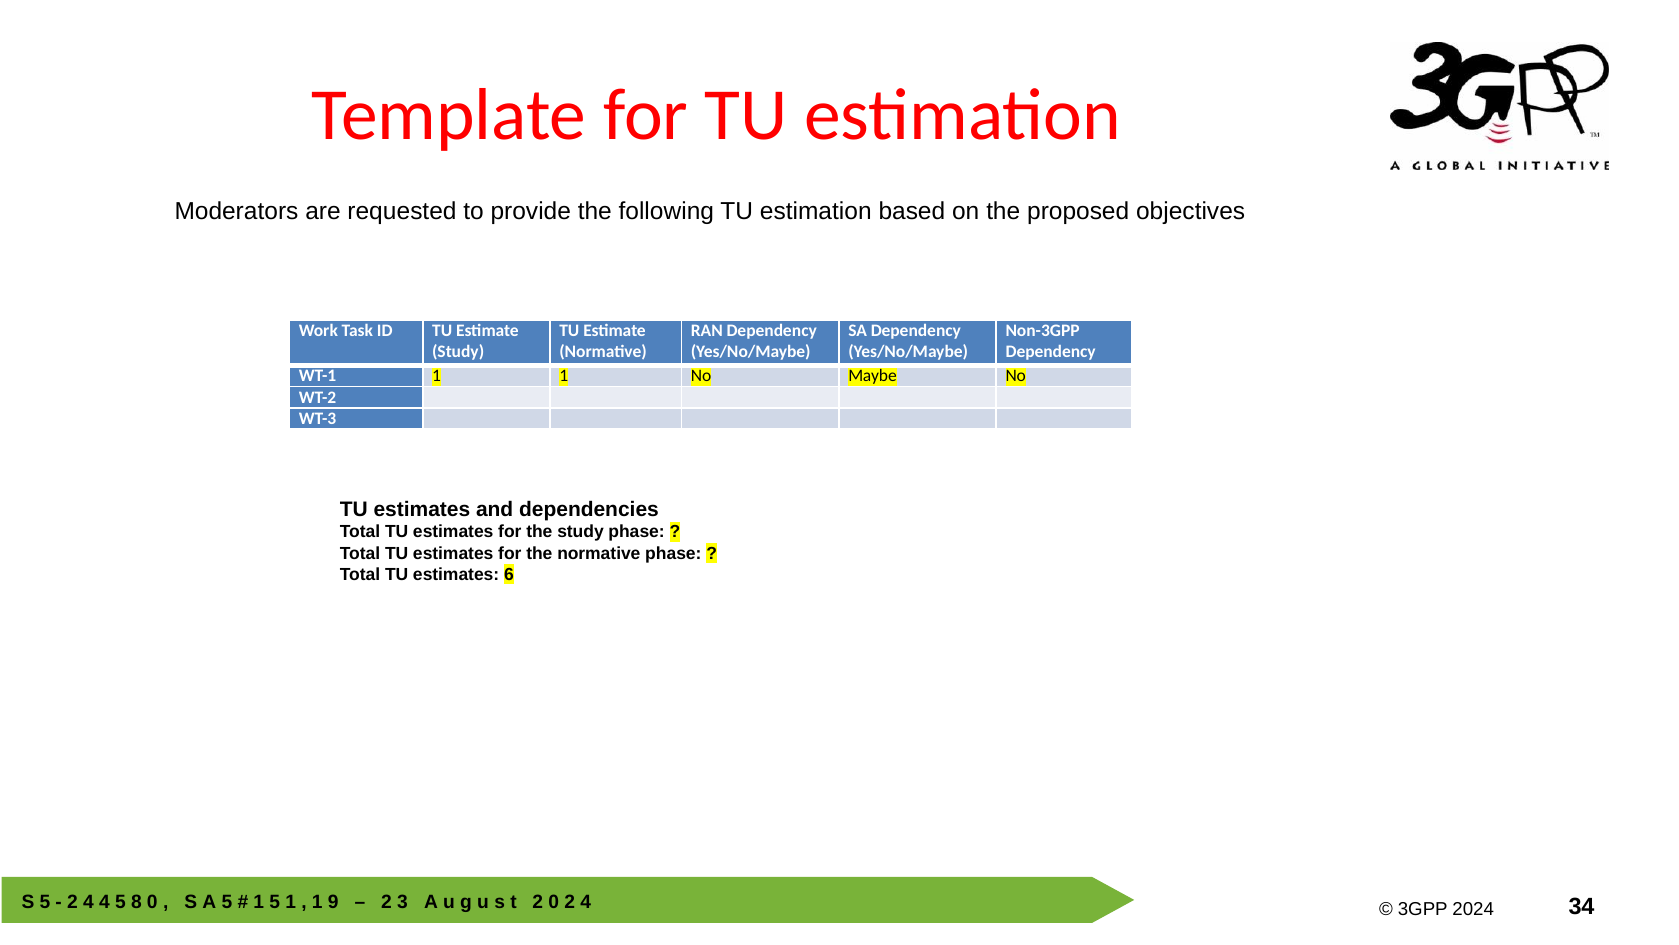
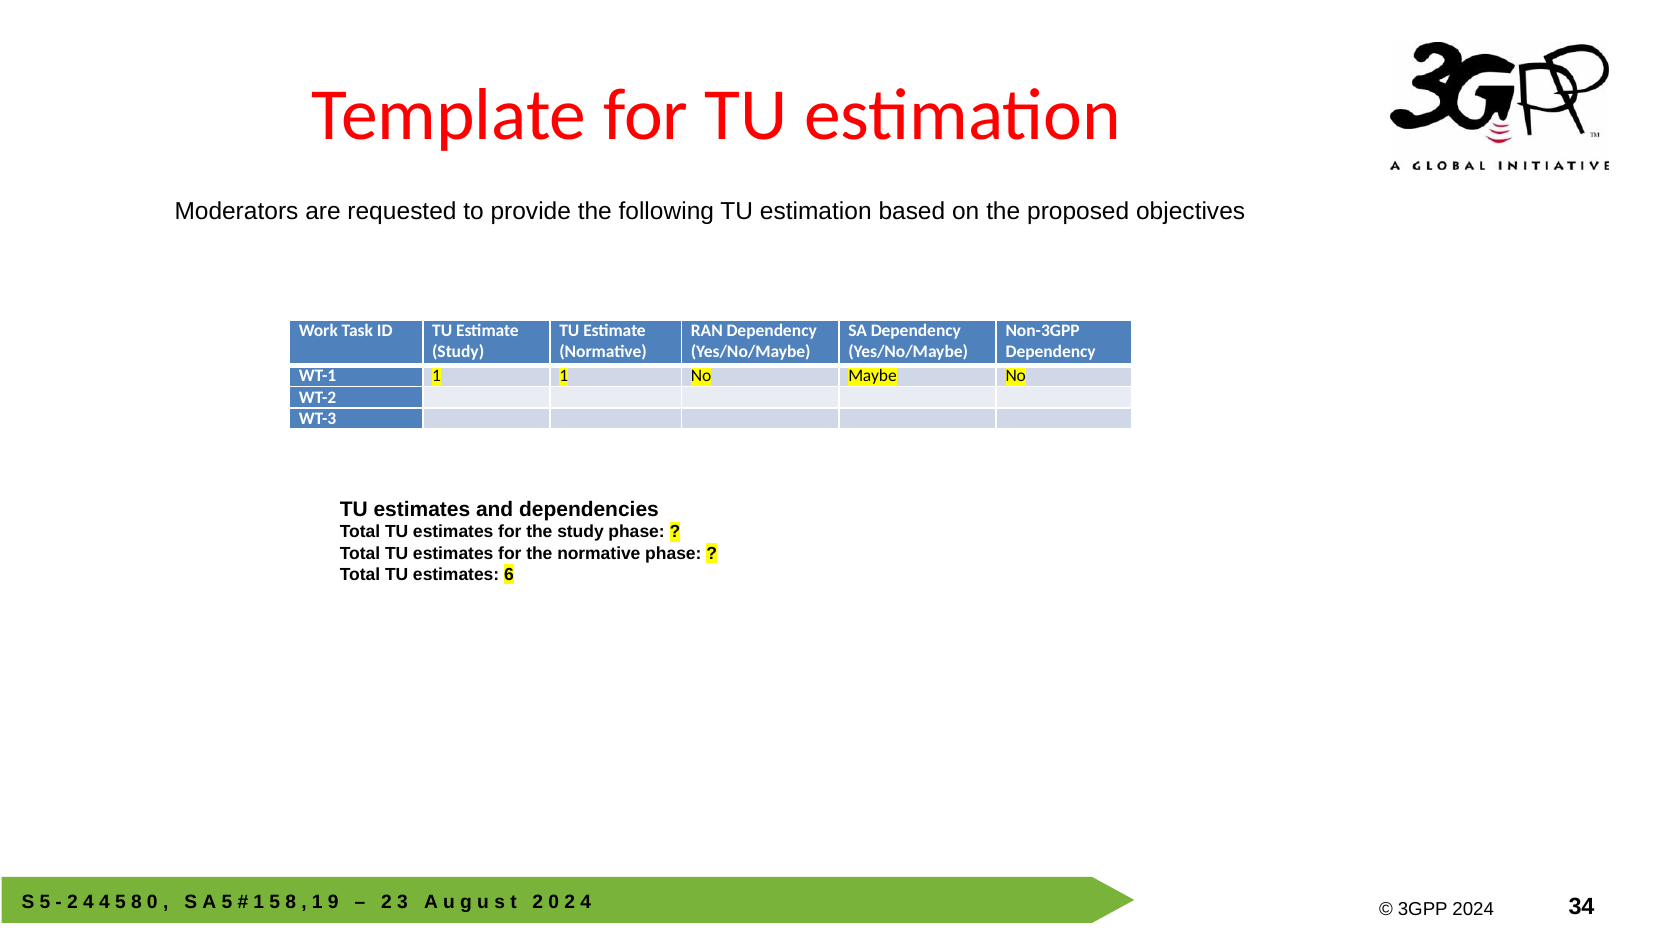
1: 1 -> 8 (291, 902)
